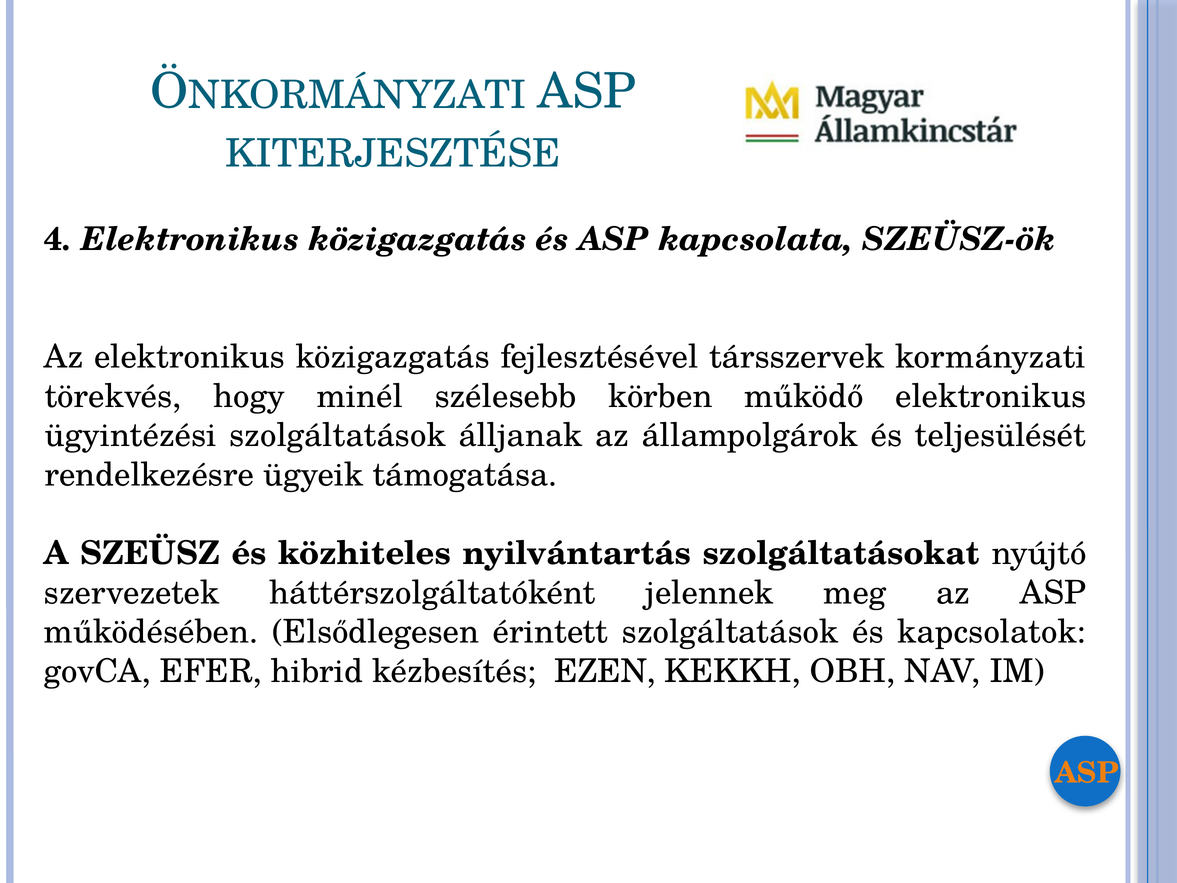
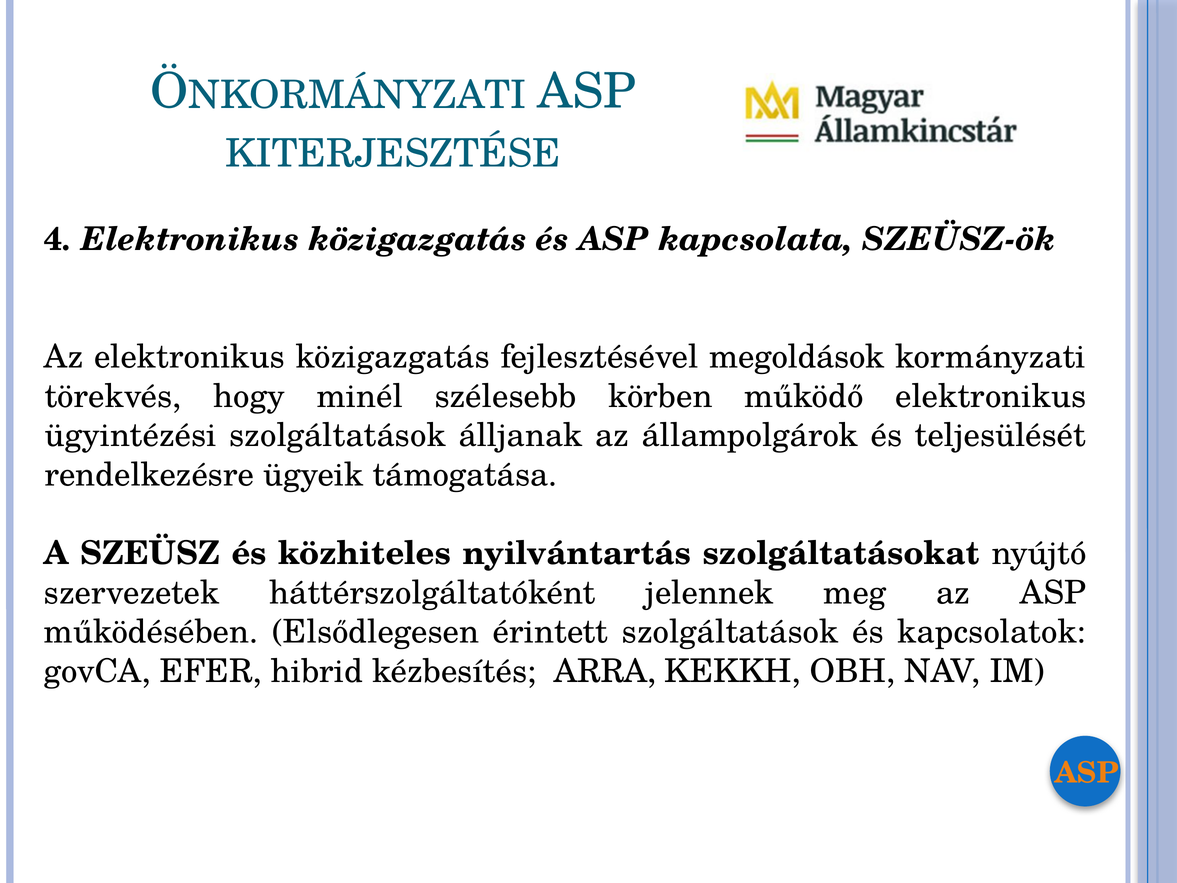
társszervek: társszervek -> megoldások (797, 357)
EZEN: EZEN -> ARRA (605, 671)
